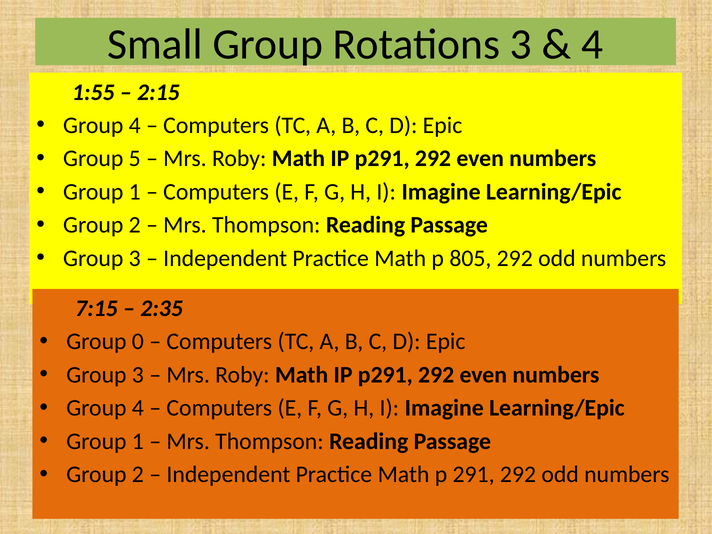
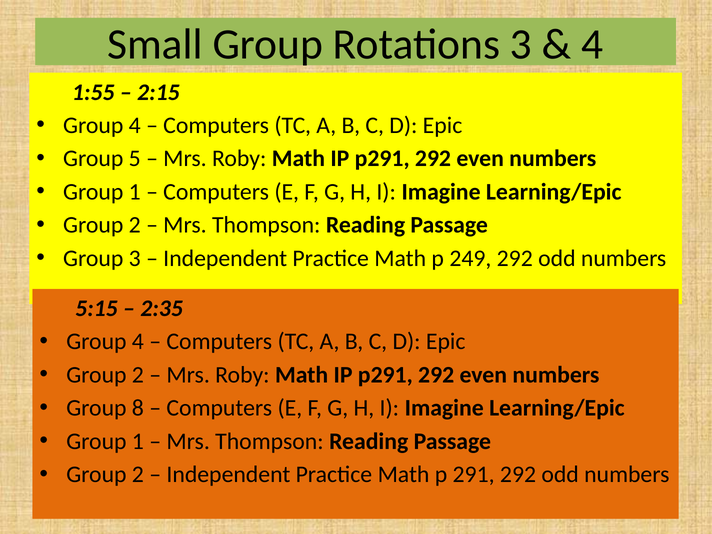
805: 805 -> 249 (470, 258)
7:15: 7:15 -> 5:15 (96, 308)
0: 0 -> 4 (138, 342)
3: 3 -> 2 (138, 375)
4: 4 -> 8 (138, 408)
